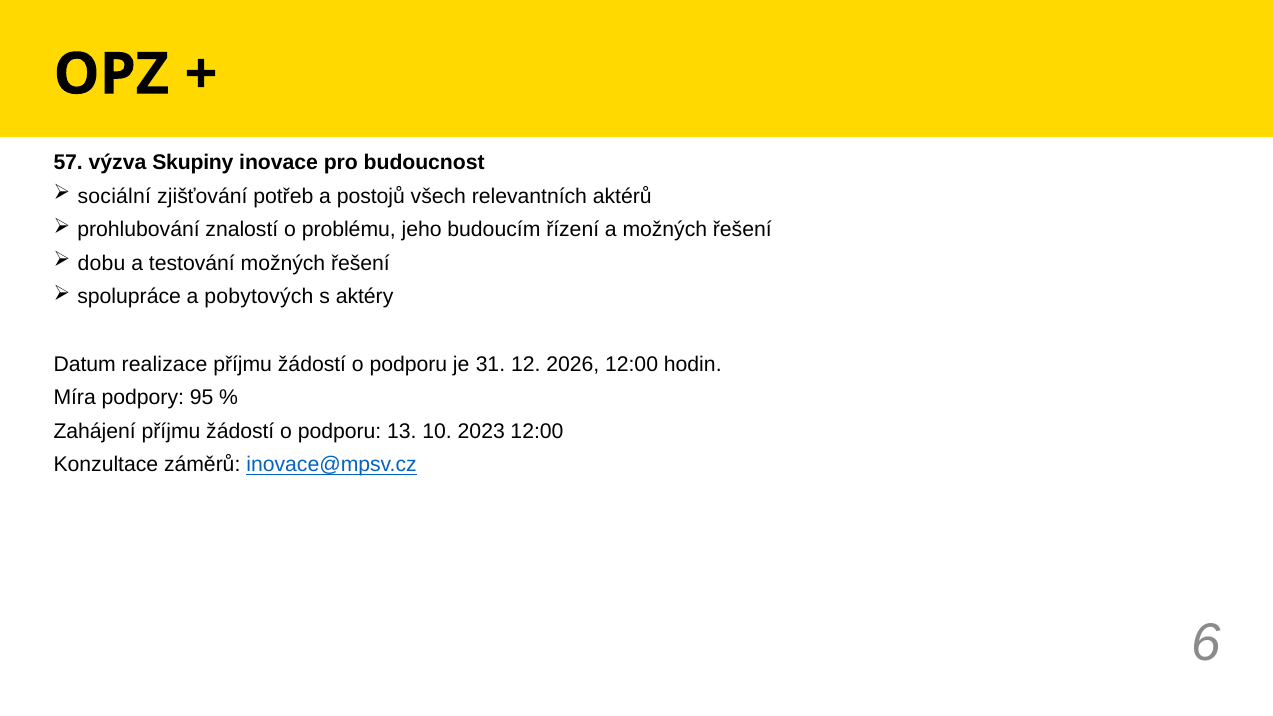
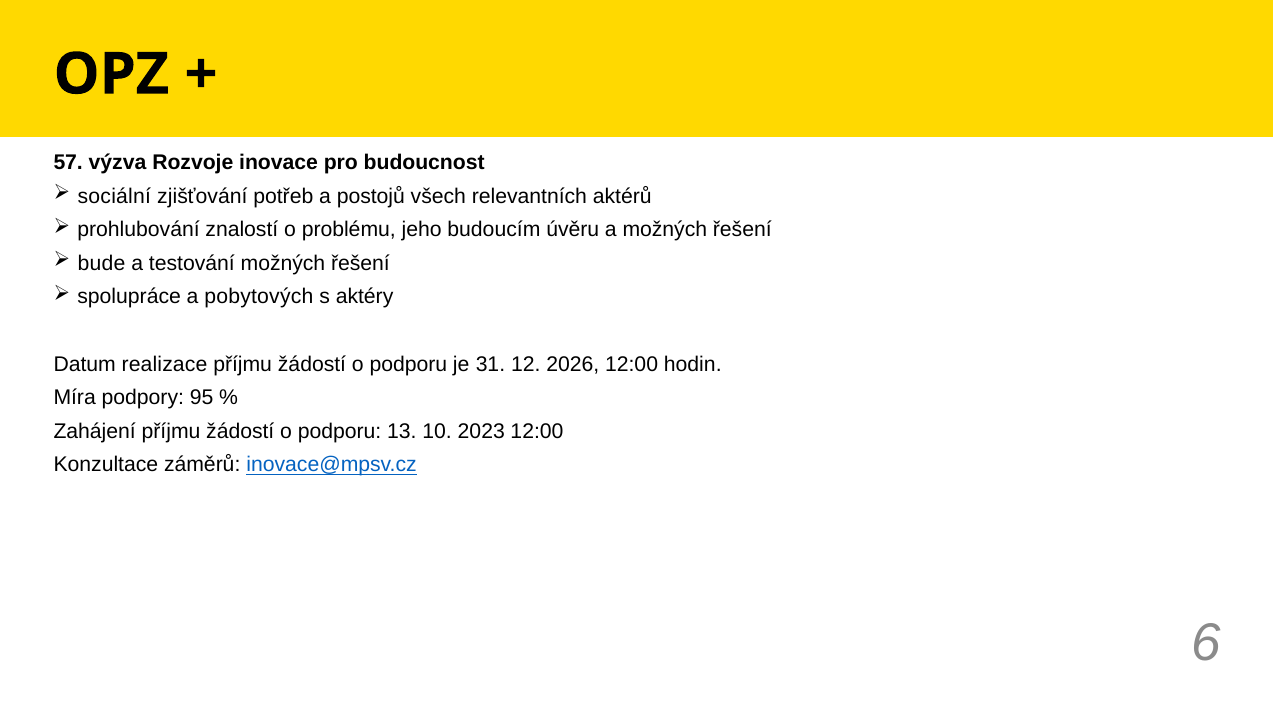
Skupiny: Skupiny -> Rozvoje (193, 162)
řízení: řízení -> úvěru (573, 230)
dobu: dobu -> bude (101, 263)
